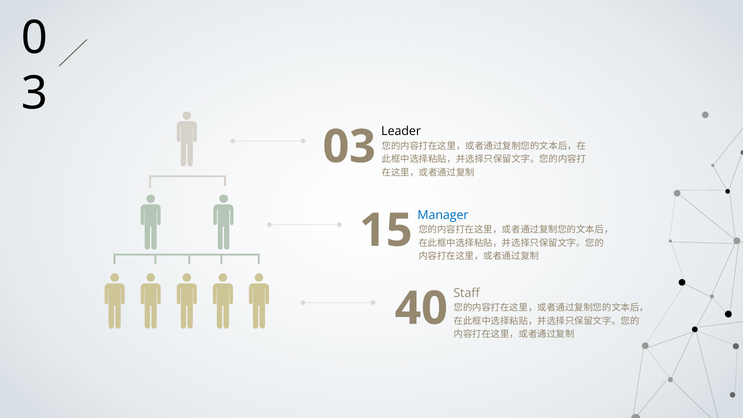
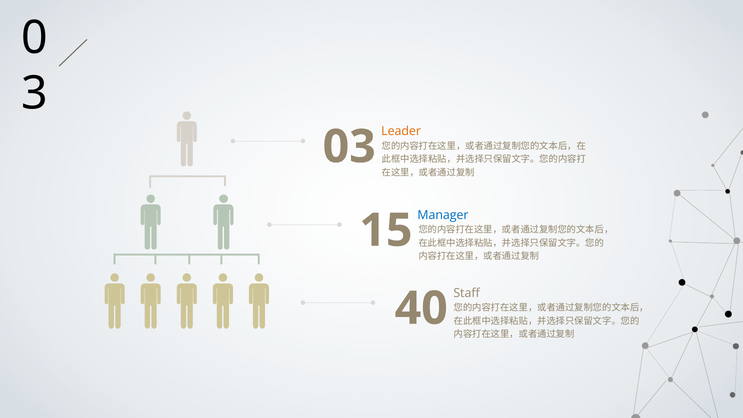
Leader colour: black -> orange (401, 131)
